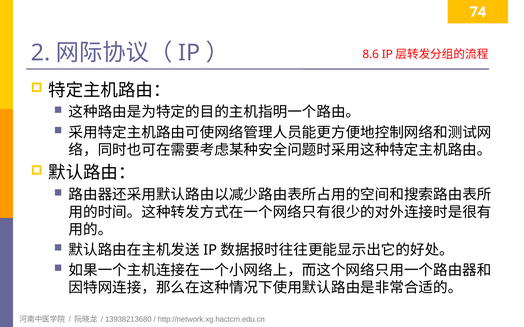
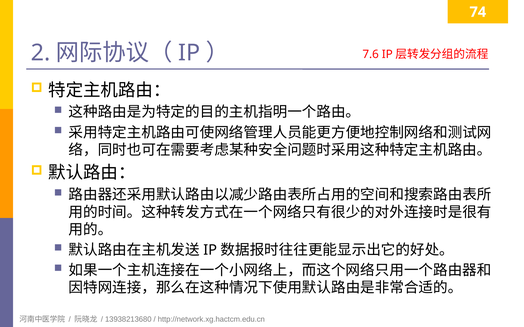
8.6: 8.6 -> 7.6 (371, 54)
